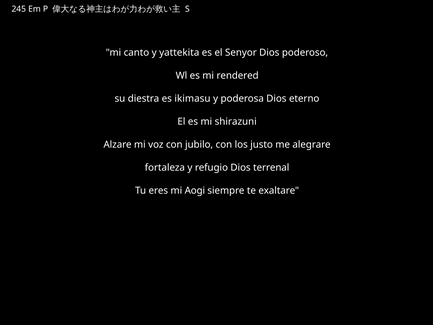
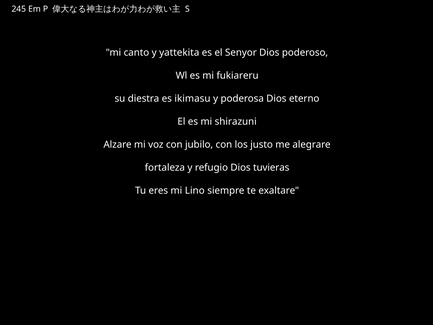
rendered: rendered -> fukiareru (238, 75)
terrenal: terrenal -> tuvieras (271, 167)
Aogi: Aogi -> Lino (195, 190)
